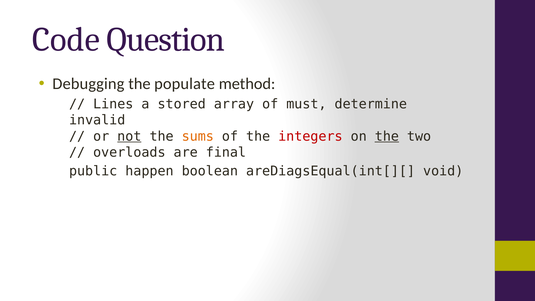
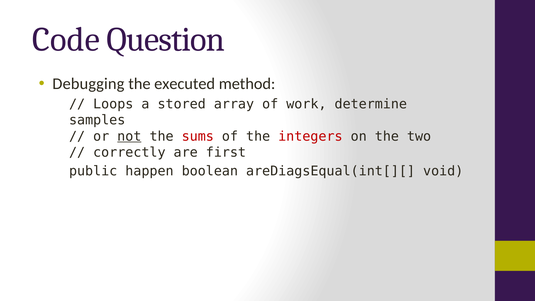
populate: populate -> executed (185, 84)
Lines: Lines -> Loops (113, 104)
must: must -> work (306, 104)
invalid: invalid -> samples (97, 120)
sums colour: orange -> red (198, 136)
the underline: present -> none (387, 136)
overloads: overloads -> correctly (129, 152)
final: final -> first (226, 152)
